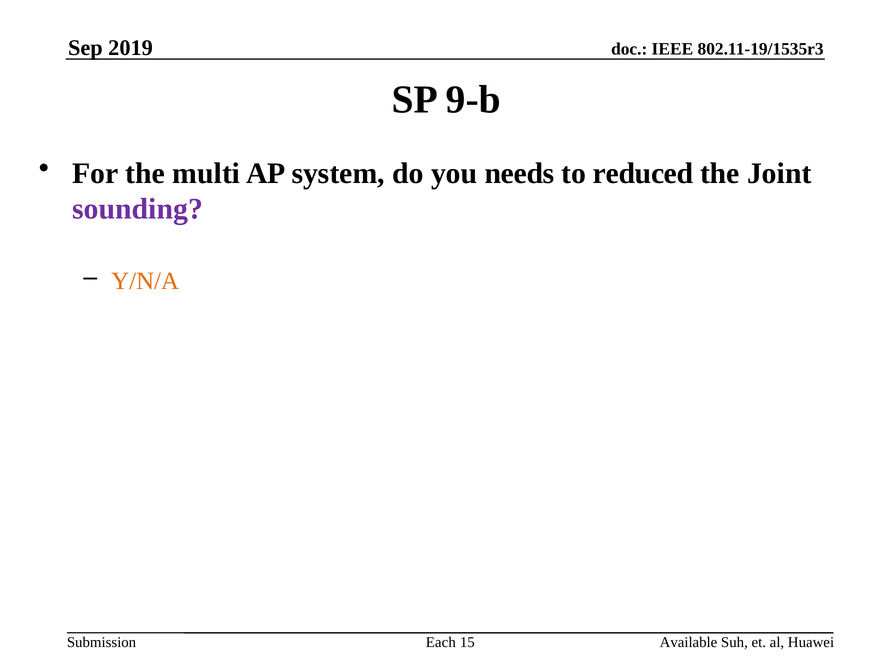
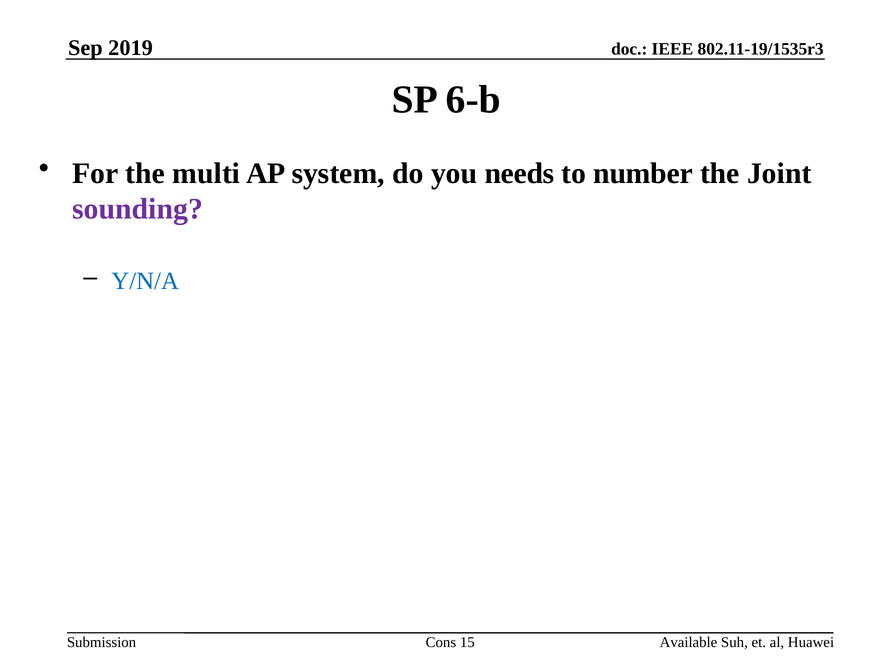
9-b: 9-b -> 6-b (473, 99)
reduced: reduced -> number (643, 173)
Y/N/A colour: orange -> blue (145, 281)
Each: Each -> Cons (441, 642)
